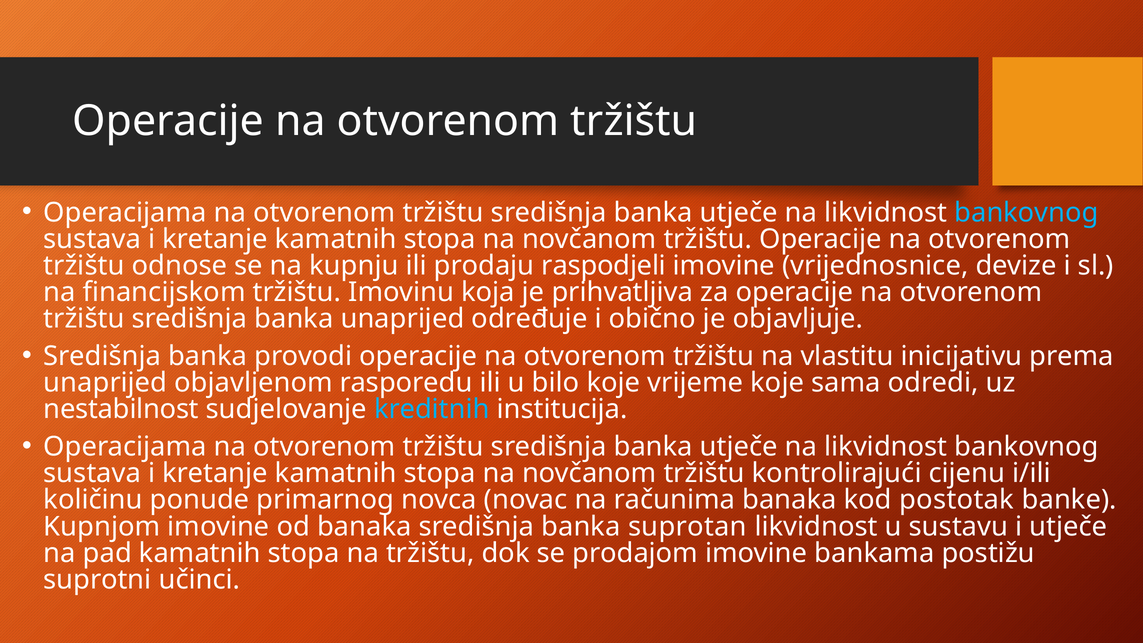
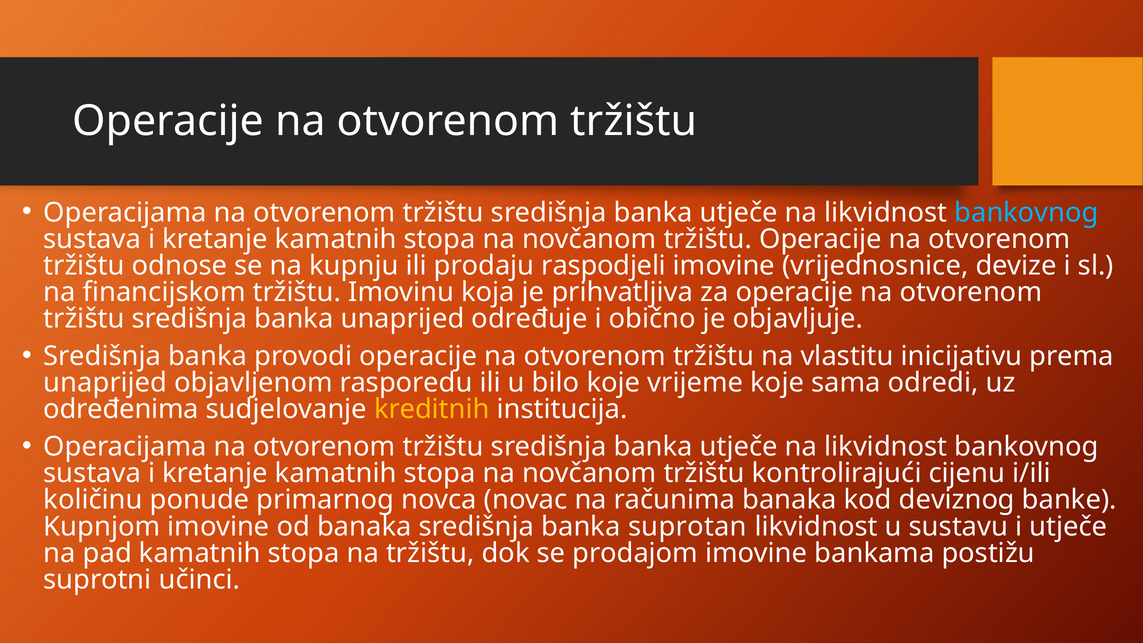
nestabilnost: nestabilnost -> određenima (121, 409)
kreditnih colour: light blue -> yellow (432, 409)
postotak: postotak -> deviznog (957, 500)
